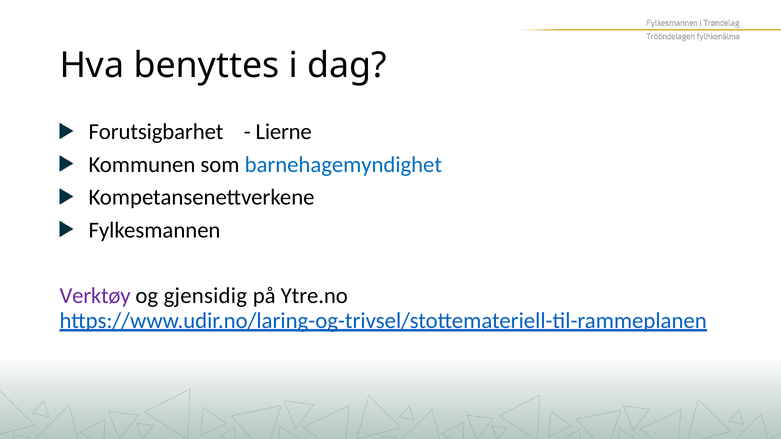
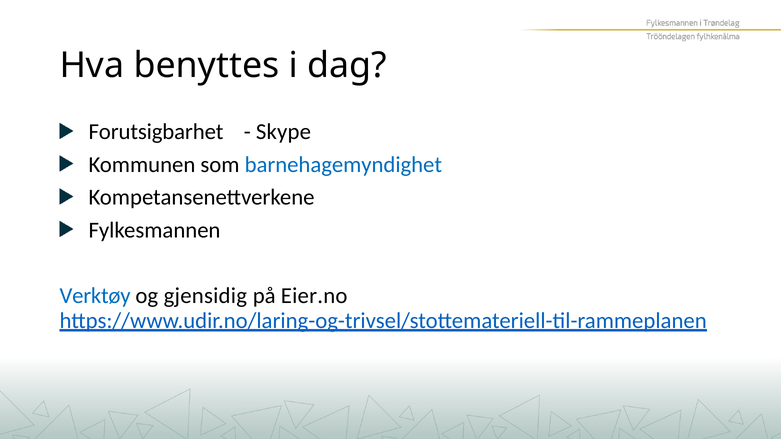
Lierne: Lierne -> Skype (283, 132)
Verktøy colour: purple -> blue (95, 296)
Ytre.no: Ytre.no -> Eier.no (314, 296)
